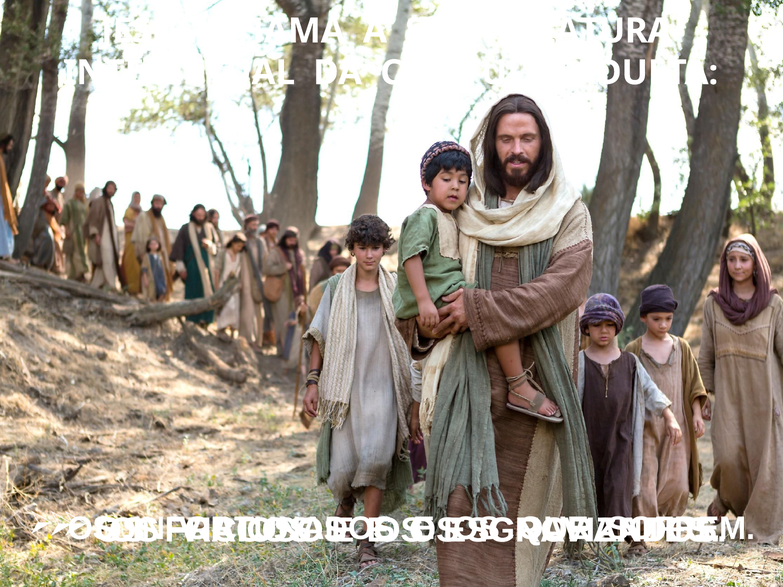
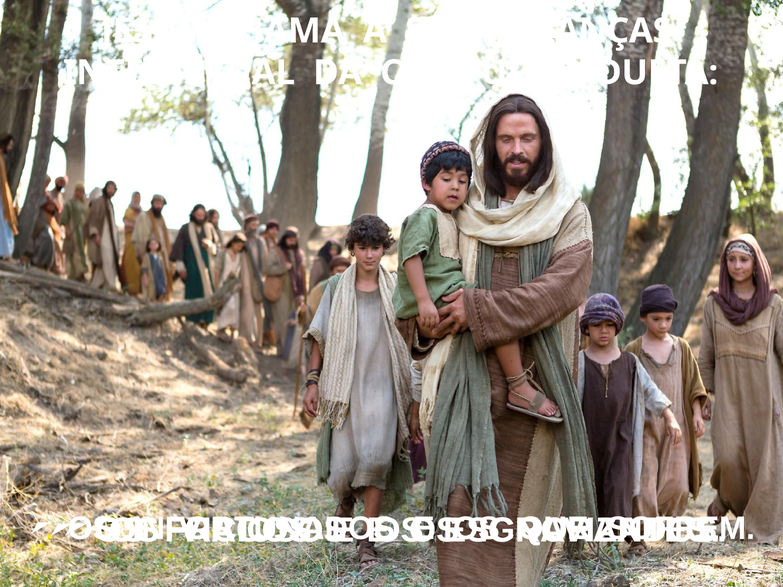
CRIATURA: CRIATURA -> CRIANÇAS (585, 31)
